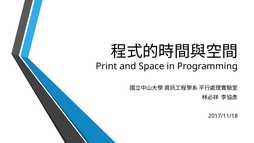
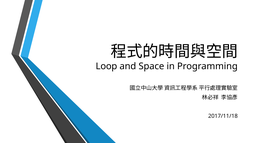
Print: Print -> Loop (106, 66)
